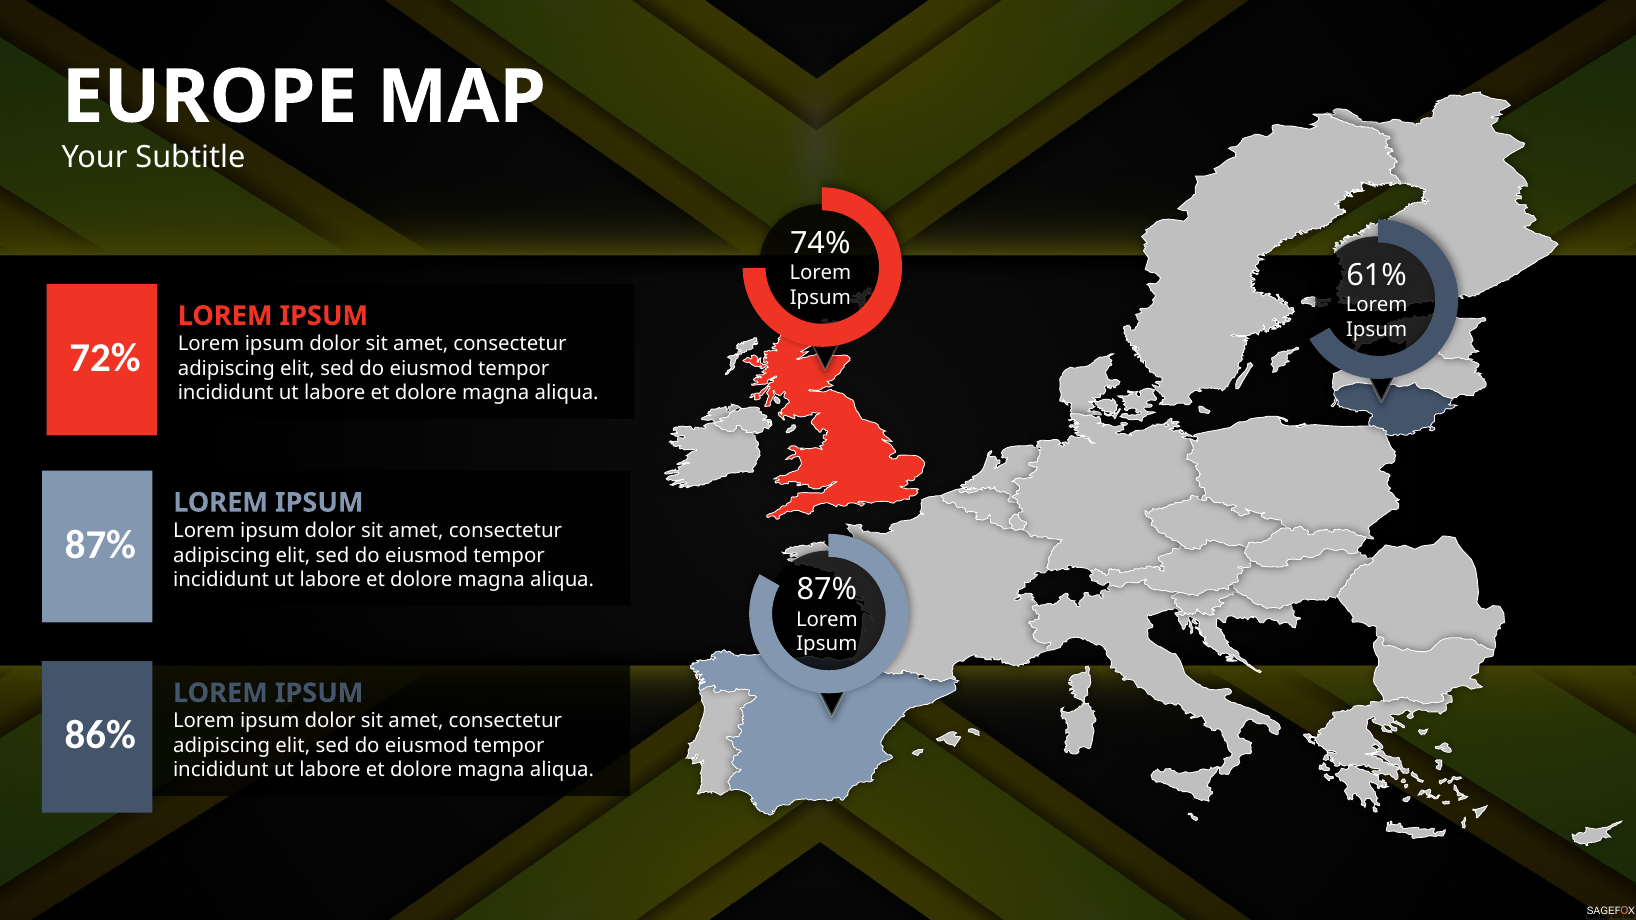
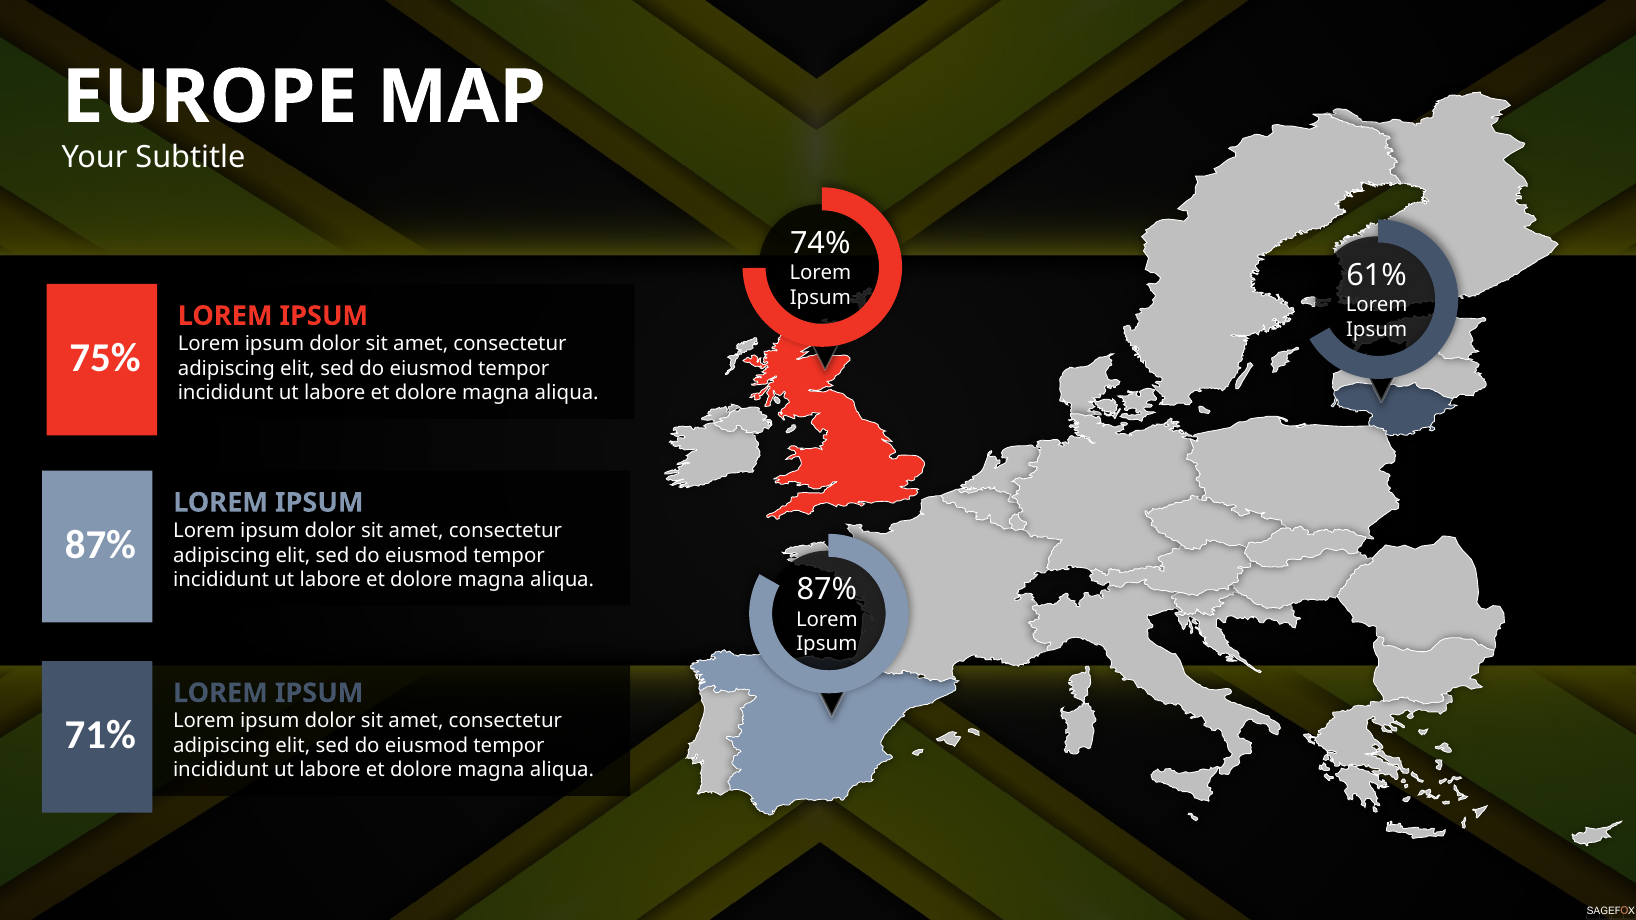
72%: 72% -> 75% (105, 358)
86%: 86% -> 71% (100, 736)
